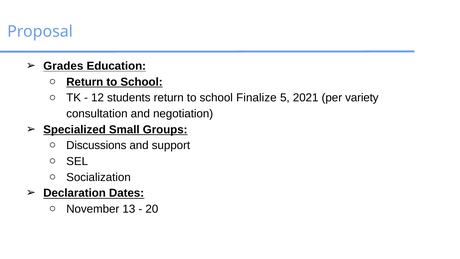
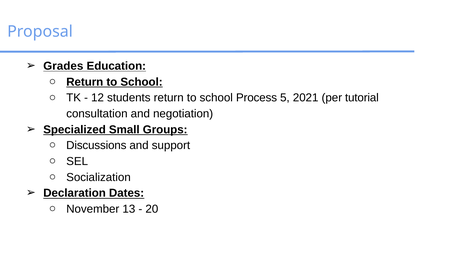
Finalize: Finalize -> Process (257, 98)
variety: variety -> tutorial (362, 98)
